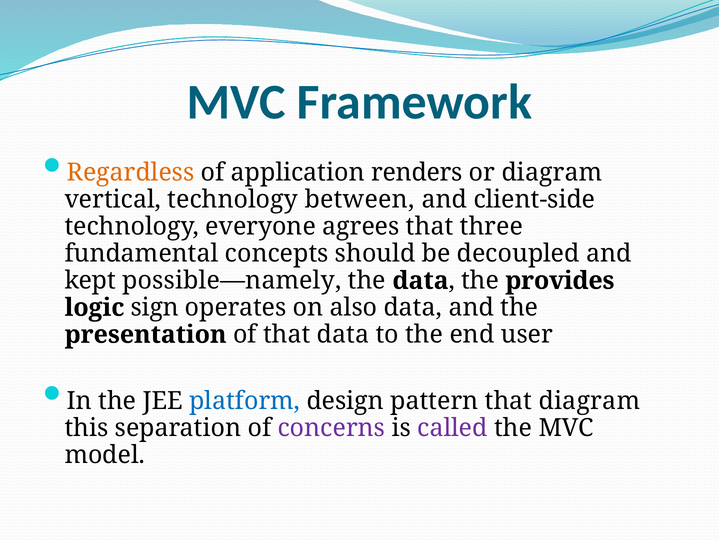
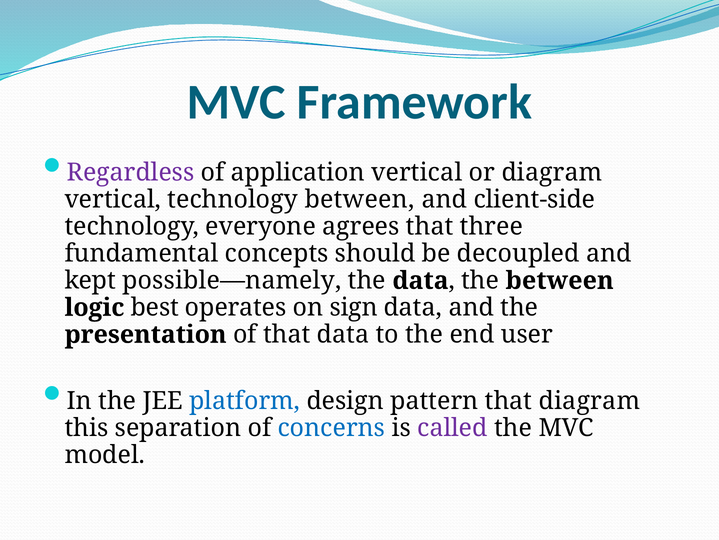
Regardless colour: orange -> purple (131, 172)
application renders: renders -> vertical (417, 172)
the provides: provides -> between (560, 280)
sign: sign -> best (155, 307)
also: also -> sign (354, 307)
concerns colour: purple -> blue (331, 427)
